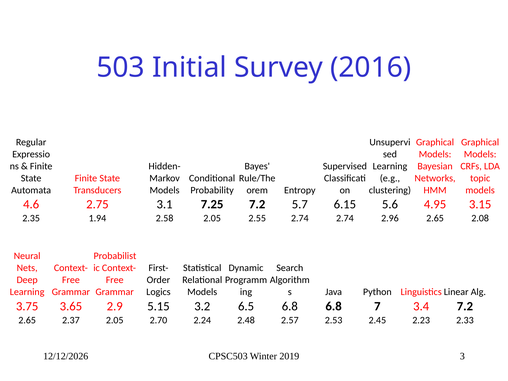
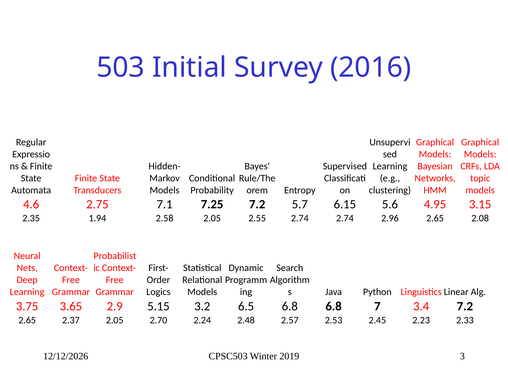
3.1: 3.1 -> 7.1 (165, 204)
